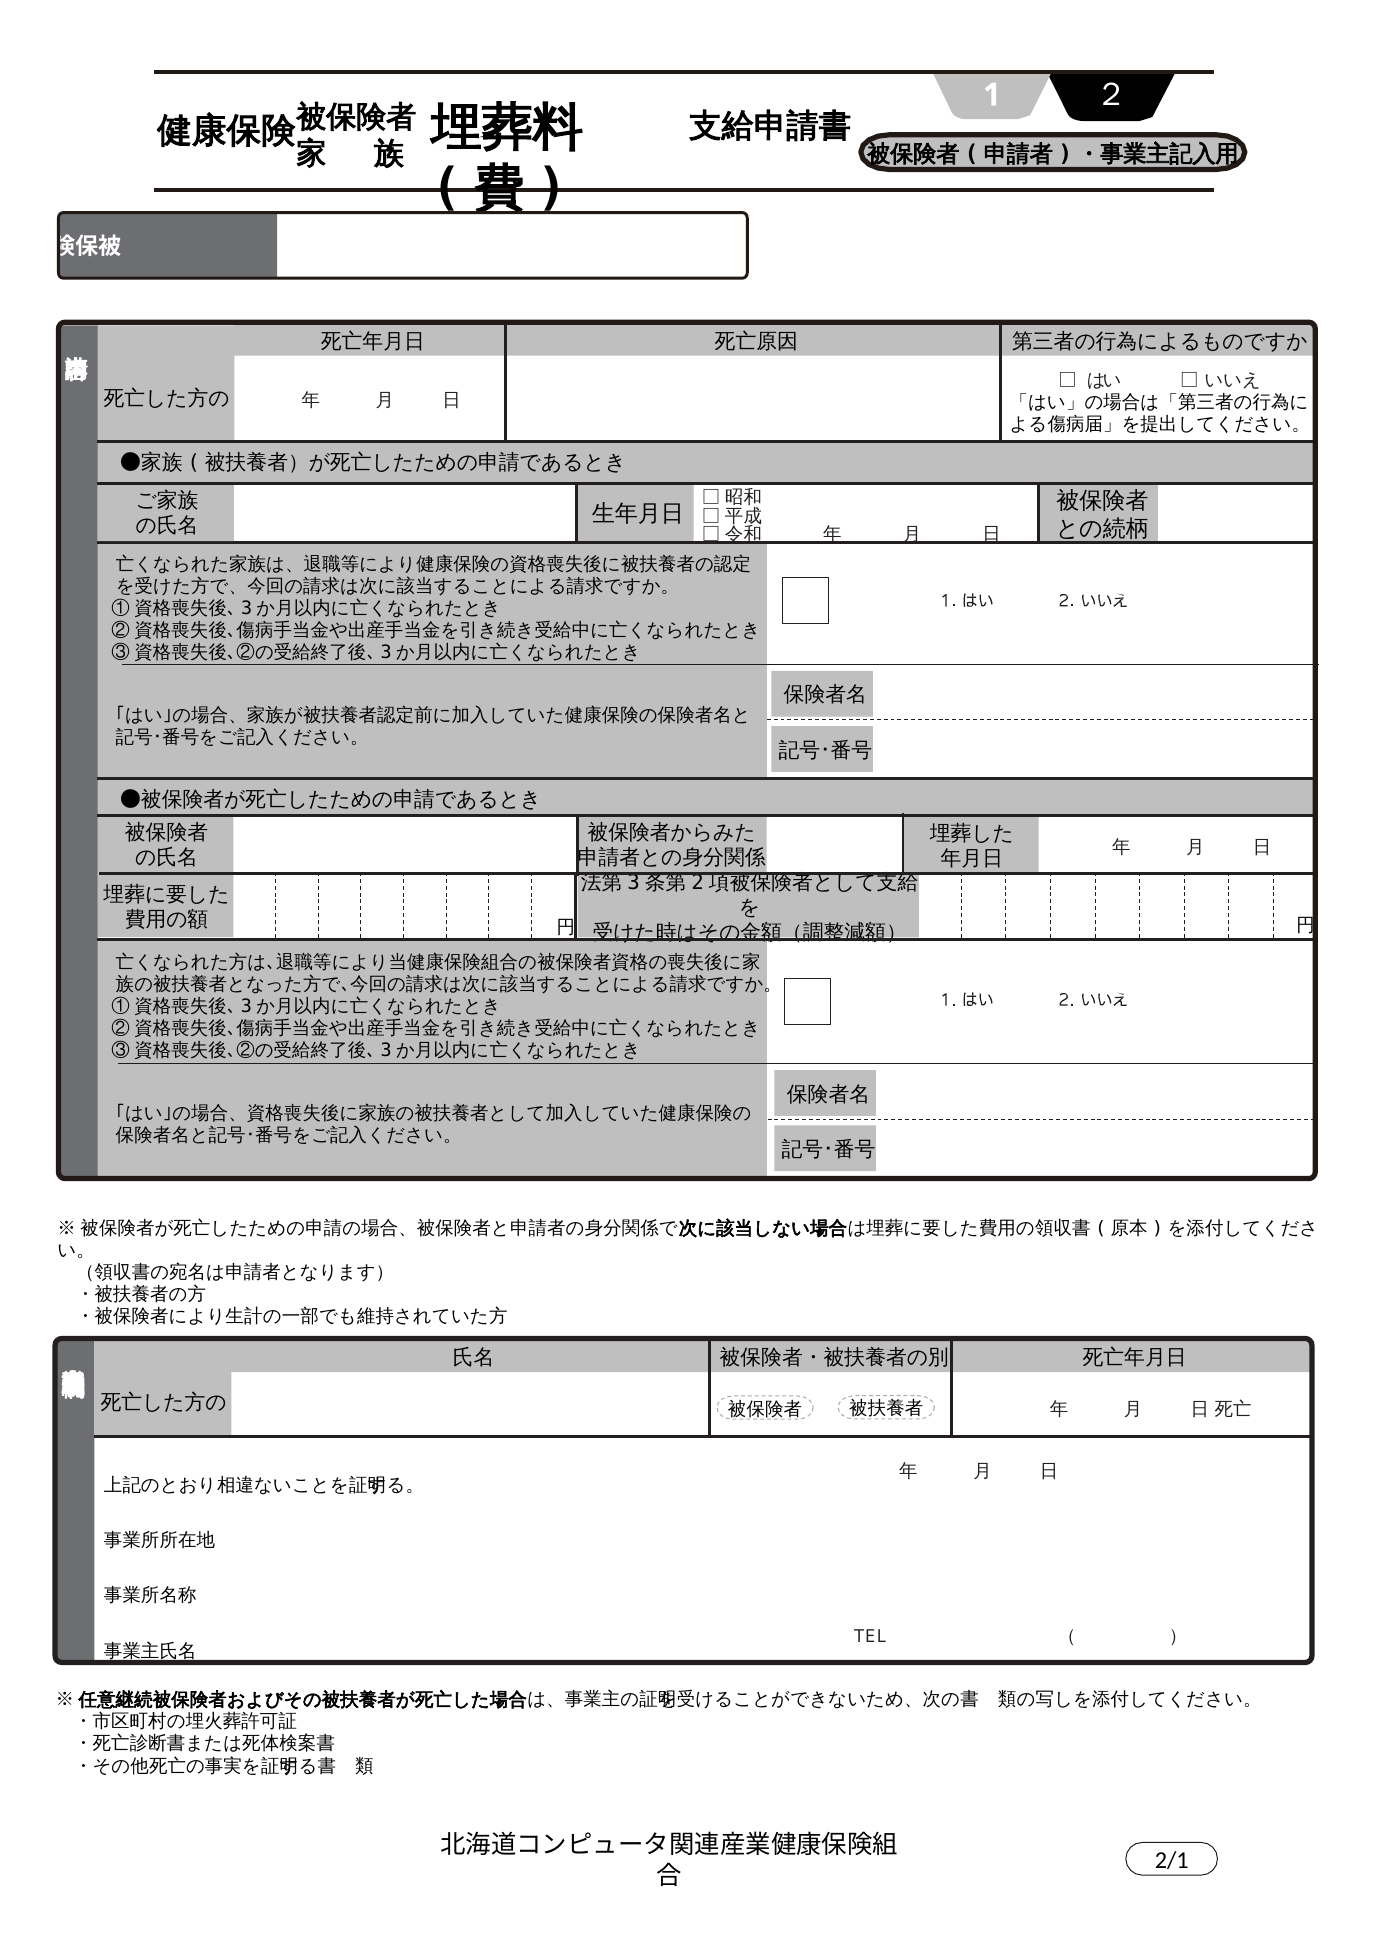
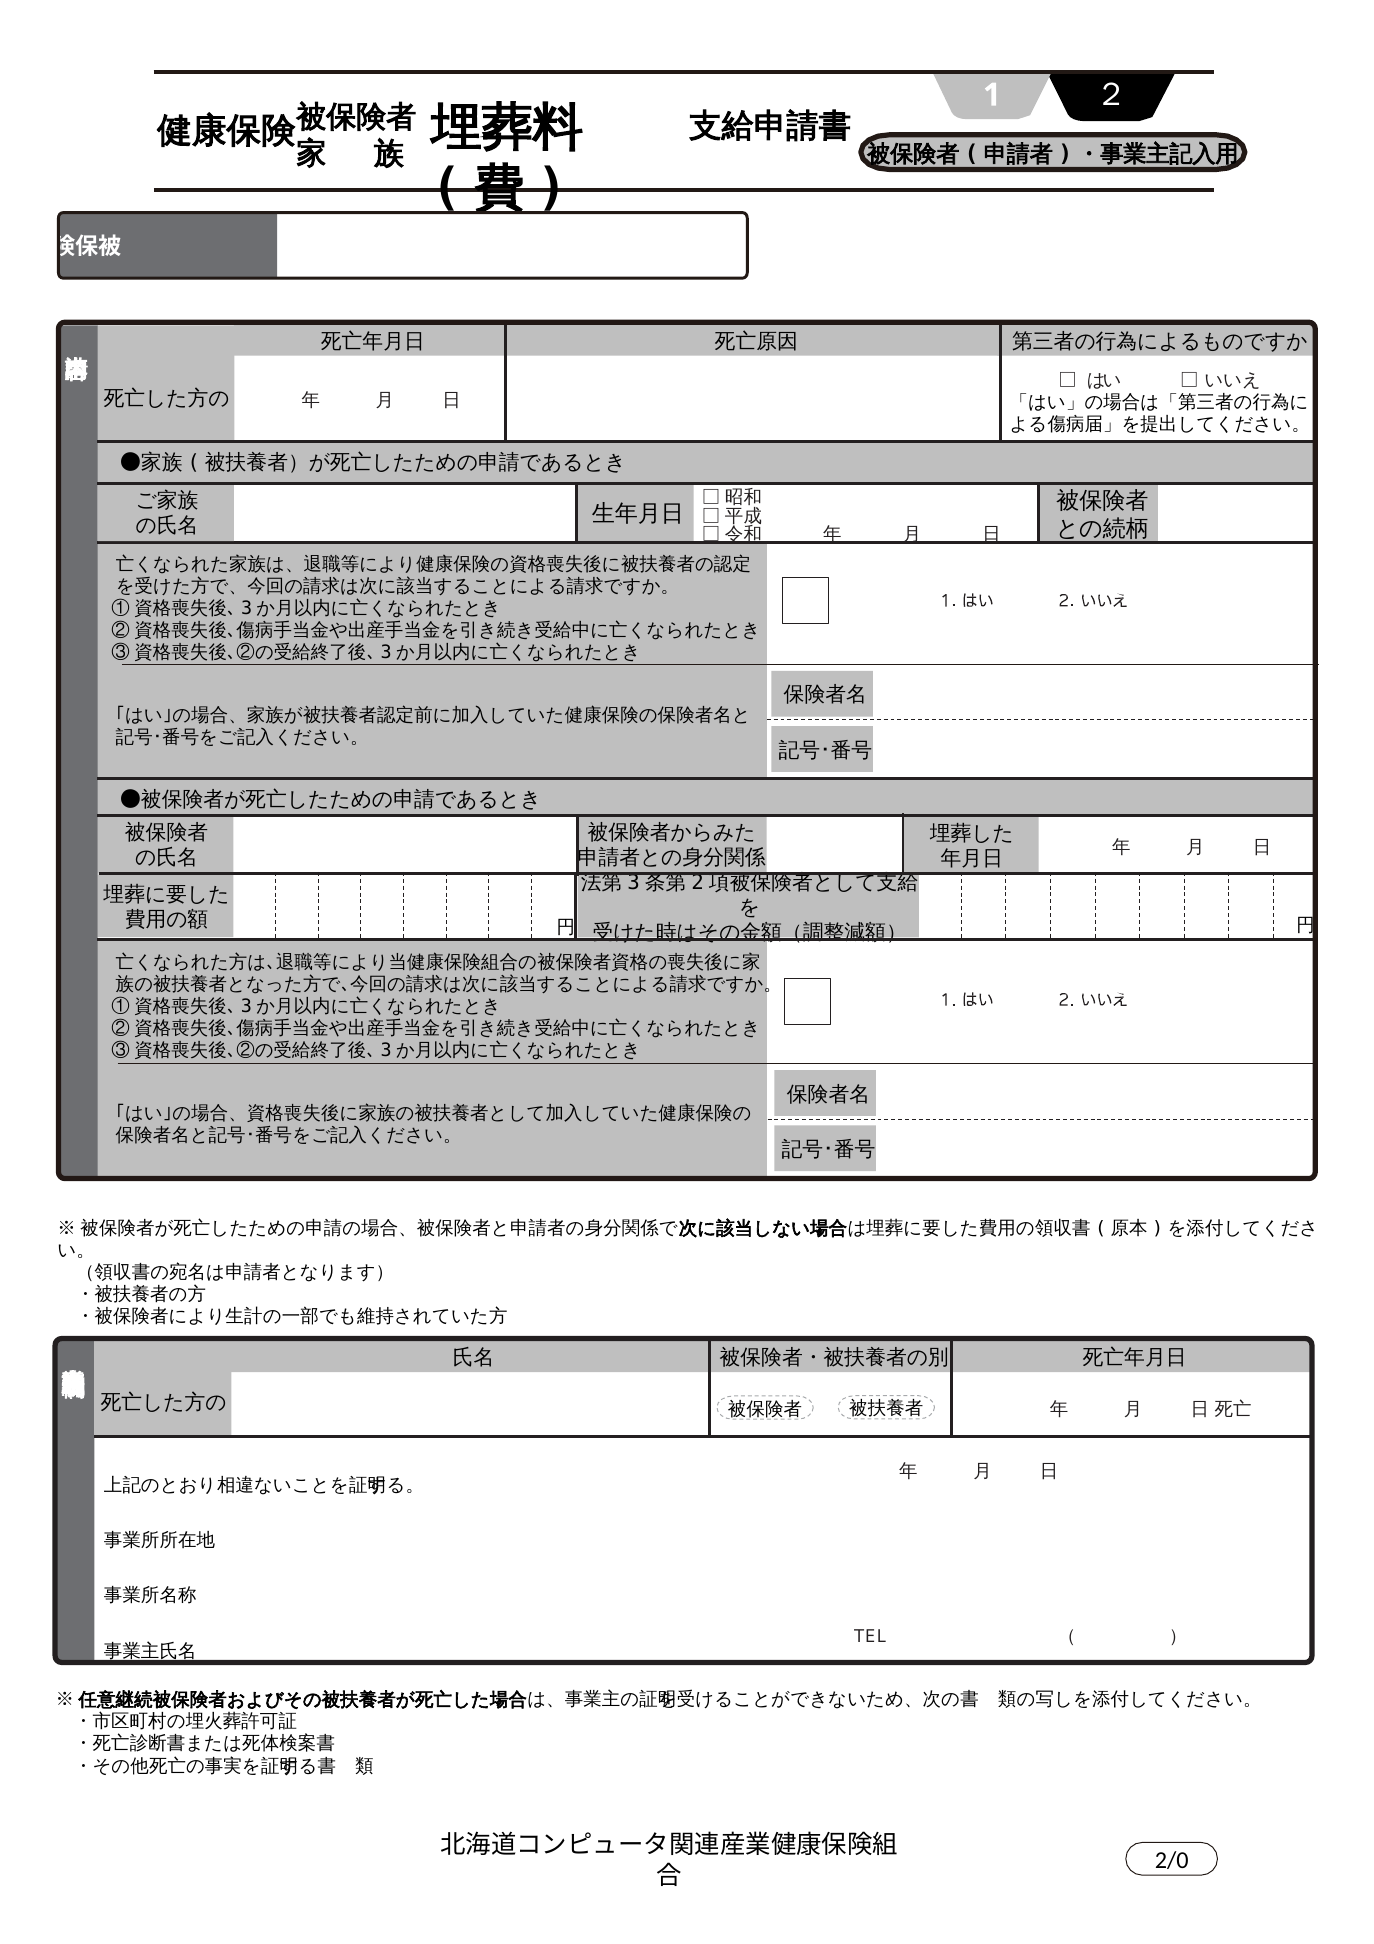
2/1: 2/1 -> 2/0 (1172, 1861)
